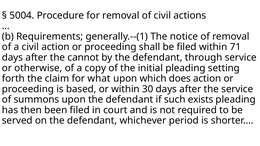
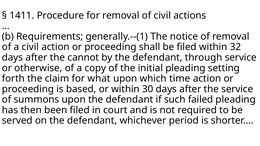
5004: 5004 -> 1411 (22, 15)
71: 71 -> 32 (235, 47)
does: does -> time (180, 79)
exists: exists -> failed (201, 100)
